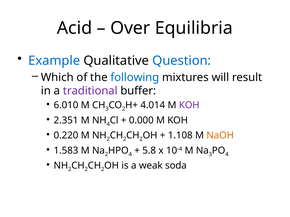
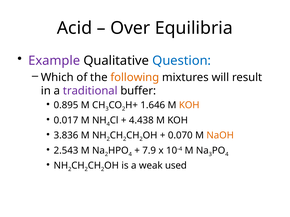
Example colour: blue -> purple (54, 61)
following colour: blue -> orange (135, 77)
6.010: 6.010 -> 0.895 (66, 105)
4.014: 4.014 -> 1.646 (153, 105)
KOH colour: purple -> orange (189, 105)
2.351: 2.351 -> 0.017 (66, 121)
0.000: 0.000 -> 4.438 (141, 121)
0.220: 0.220 -> 3.836 (66, 136)
1.108: 1.108 -> 0.070 (180, 136)
1.583: 1.583 -> 2.543 (66, 151)
5.8: 5.8 -> 7.9 (149, 151)
soda: soda -> used (176, 166)
